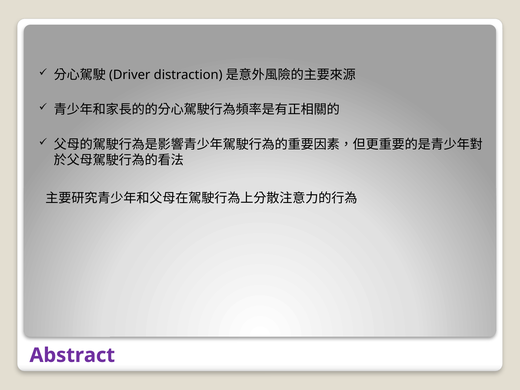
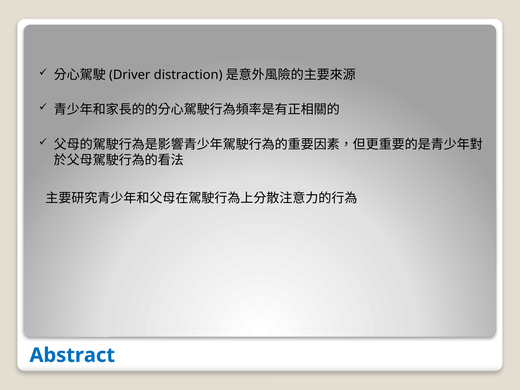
Abstract colour: purple -> blue (72, 355)
